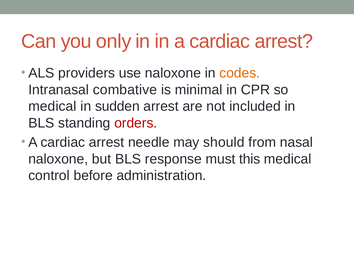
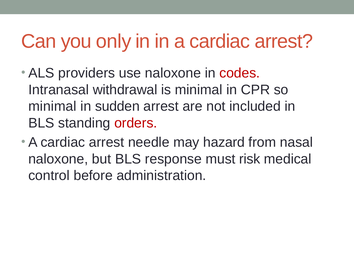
codes colour: orange -> red (240, 73)
combative: combative -> withdrawal (125, 90)
medical: medical -> minimal (52, 106)
should: should -> hazard (224, 142)
this: this -> risk (250, 159)
